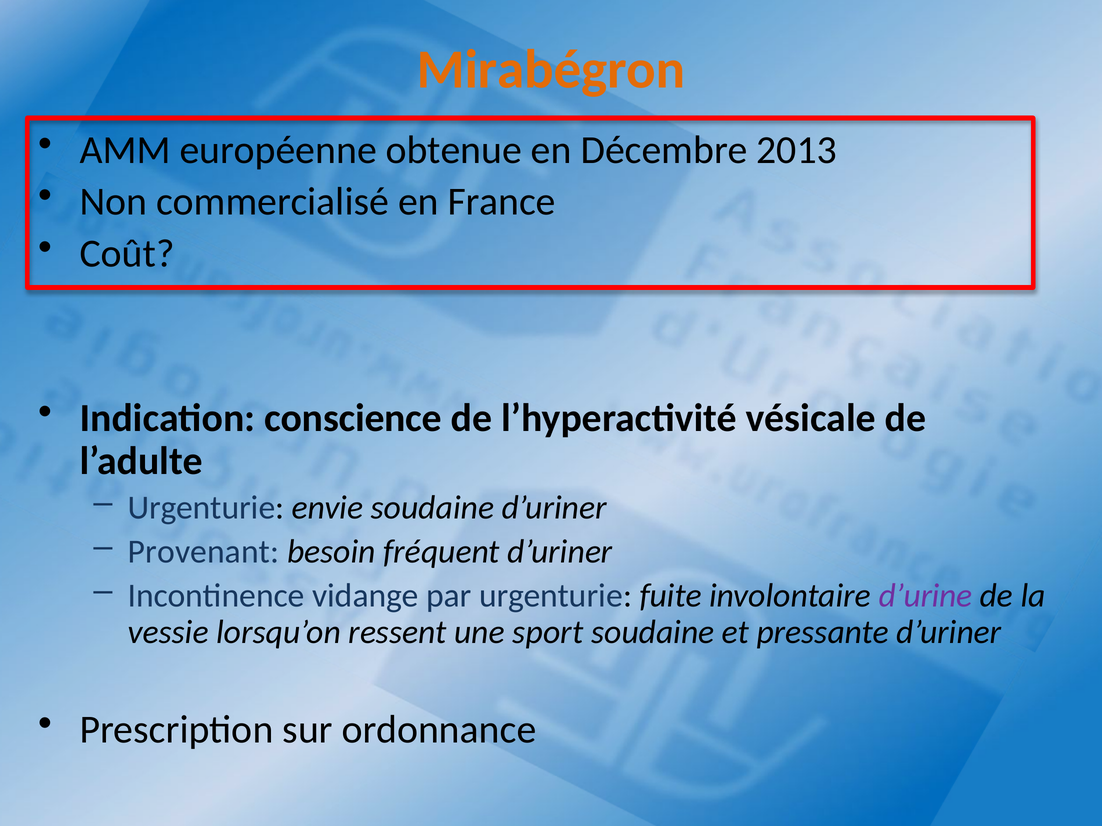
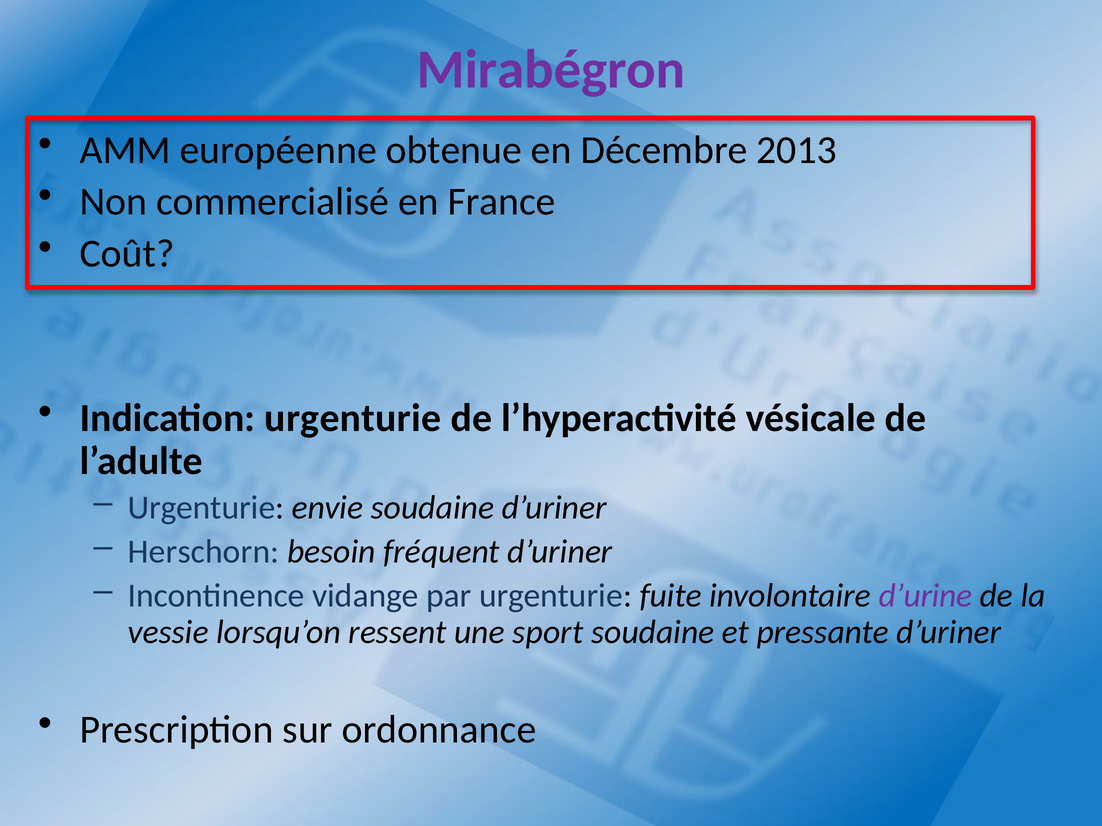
Mirabégron colour: orange -> purple (551, 70)
Indication conscience: conscience -> urgenturie (353, 419)
Provenant: Provenant -> Herschorn (204, 552)
